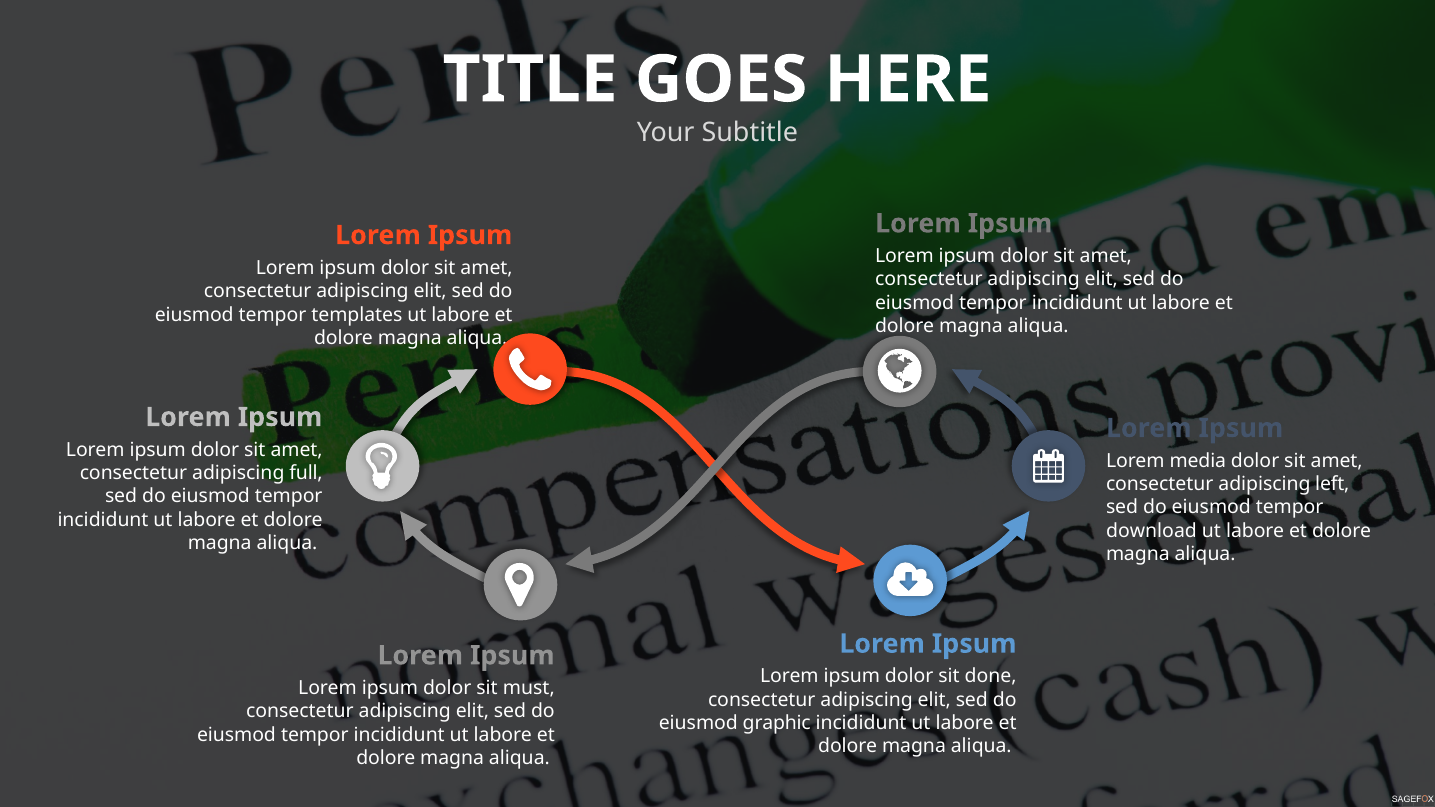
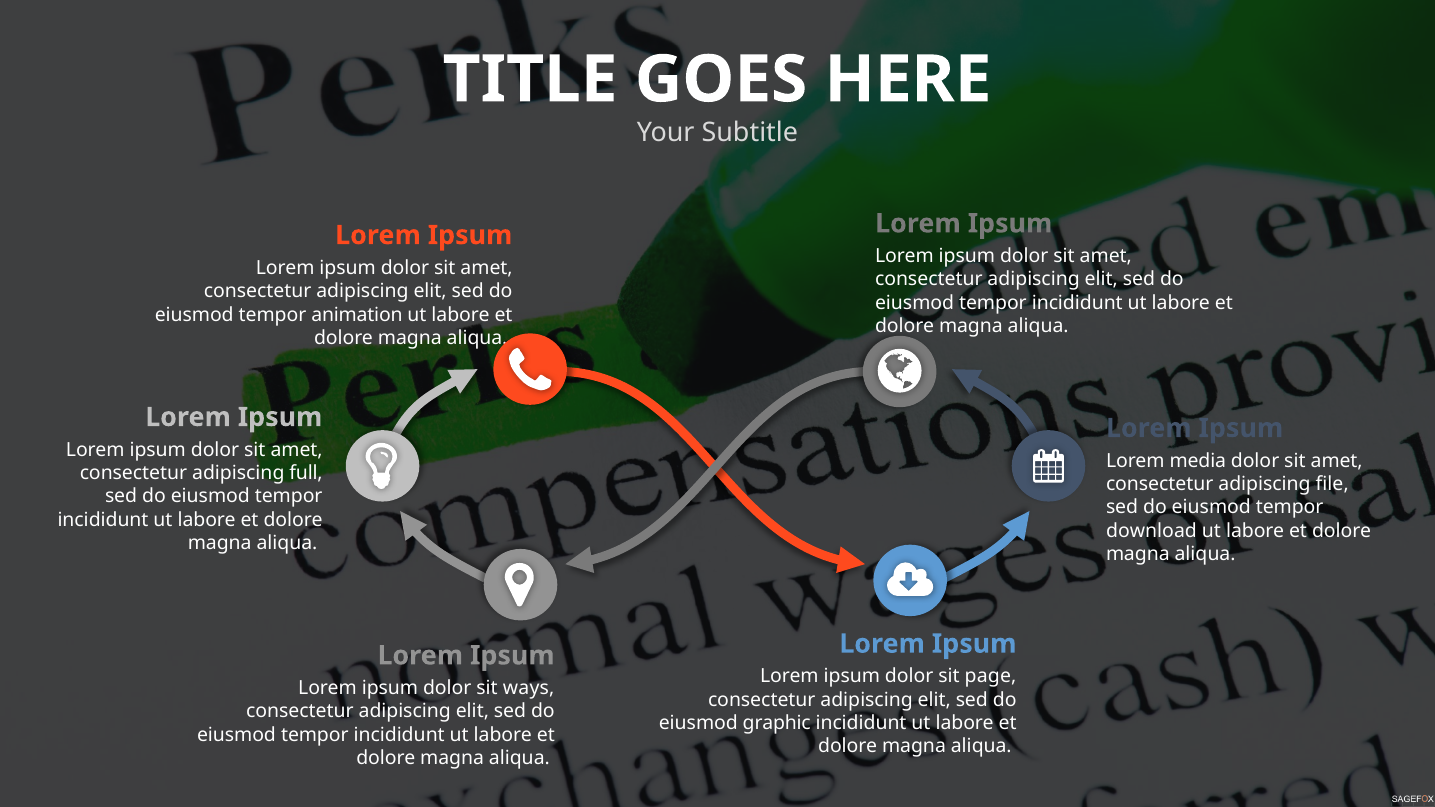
templates: templates -> animation (357, 315)
left: left -> file (1332, 484)
done: done -> page (991, 677)
must: must -> ways (529, 688)
